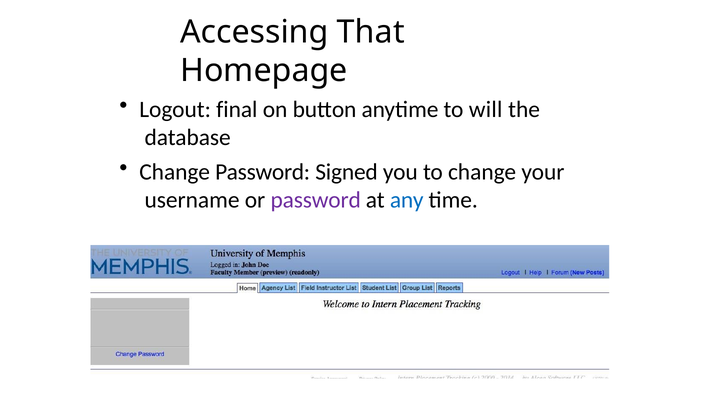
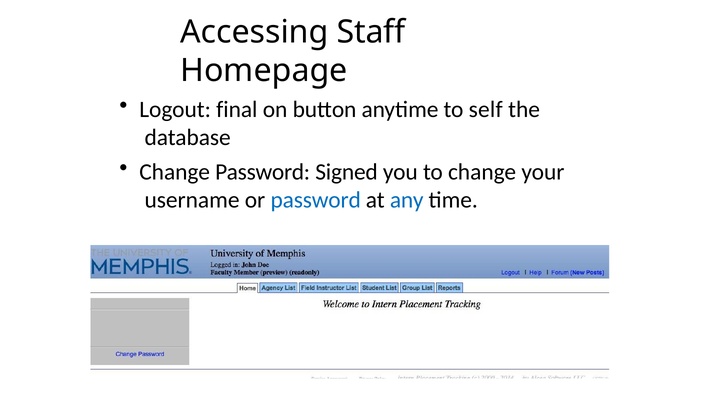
That: That -> Staff (371, 32)
will: will -> self (486, 109)
password colour: purple -> blue (316, 200)
